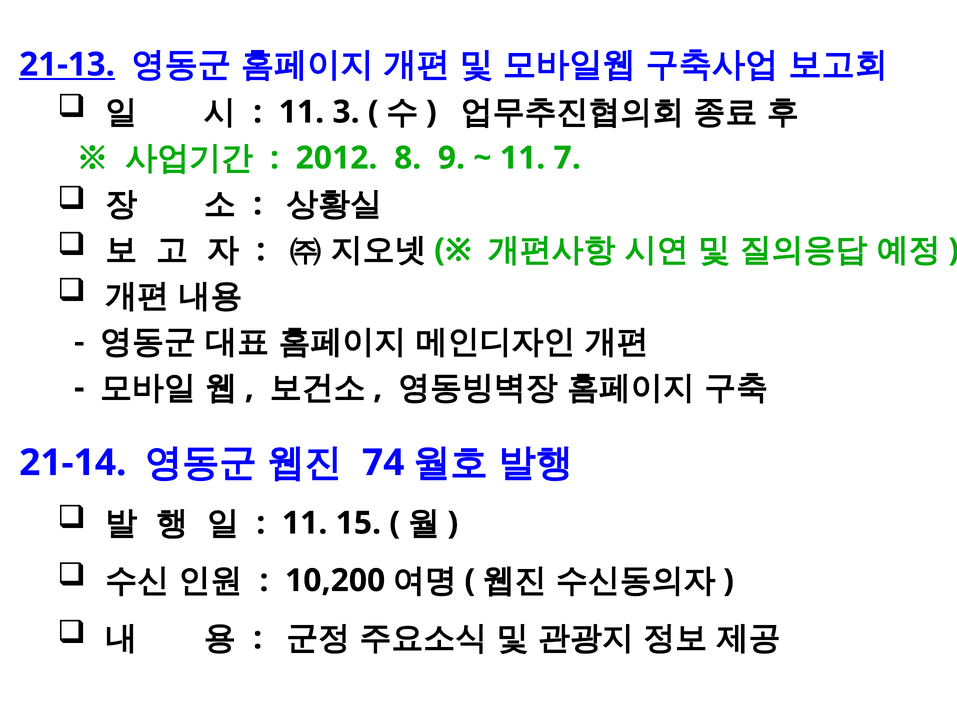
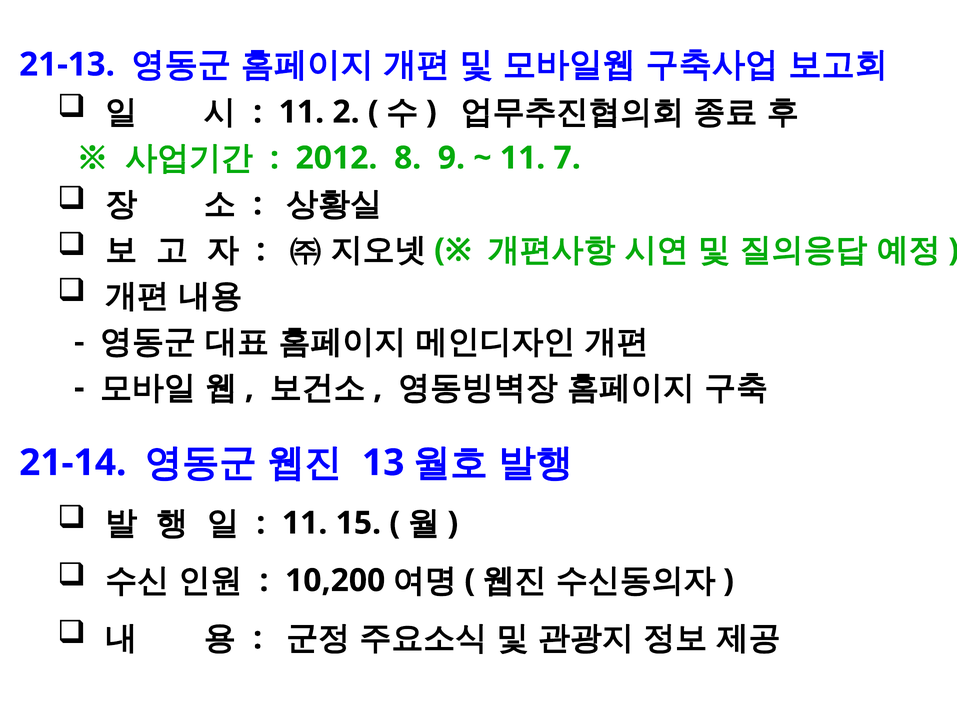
21-13 underline: present -> none (67, 65)
3: 3 -> 2 (346, 112)
74: 74 -> 13 (383, 463)
